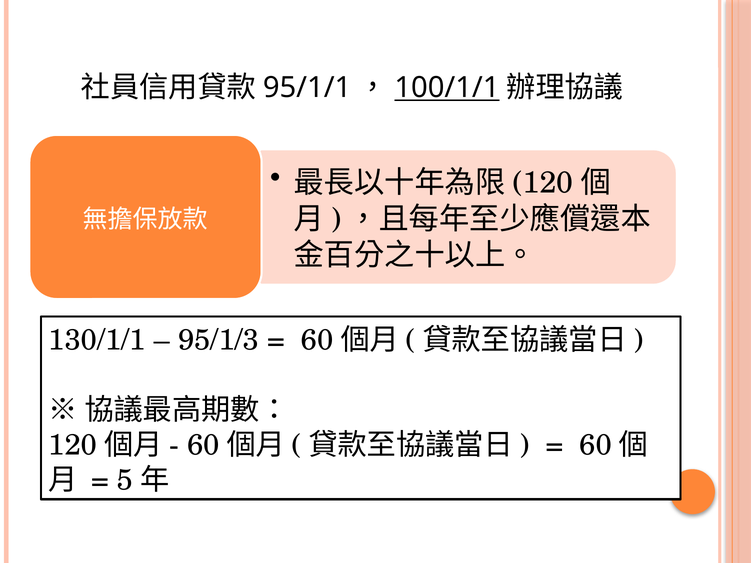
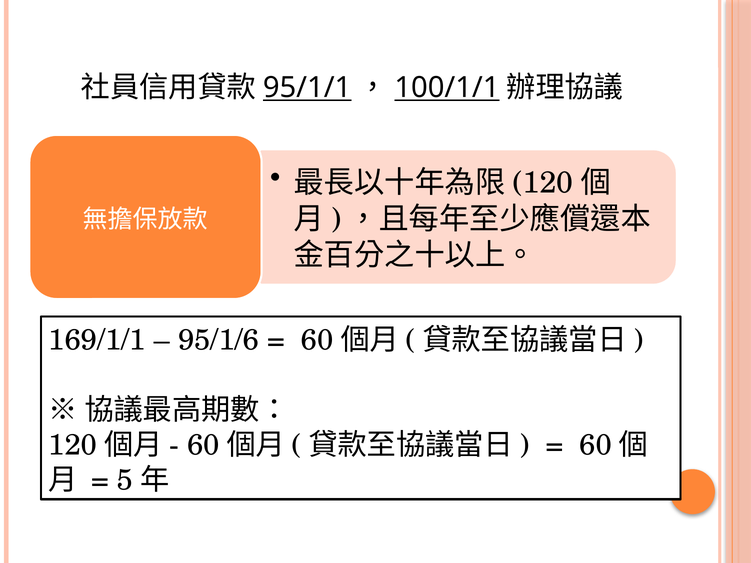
95/1/1 underline: none -> present (307, 88)
130/1/1: 130/1/1 -> 169/1/1 (97, 340)
95/1/3: 95/1/3 -> 95/1/6 (219, 340)
